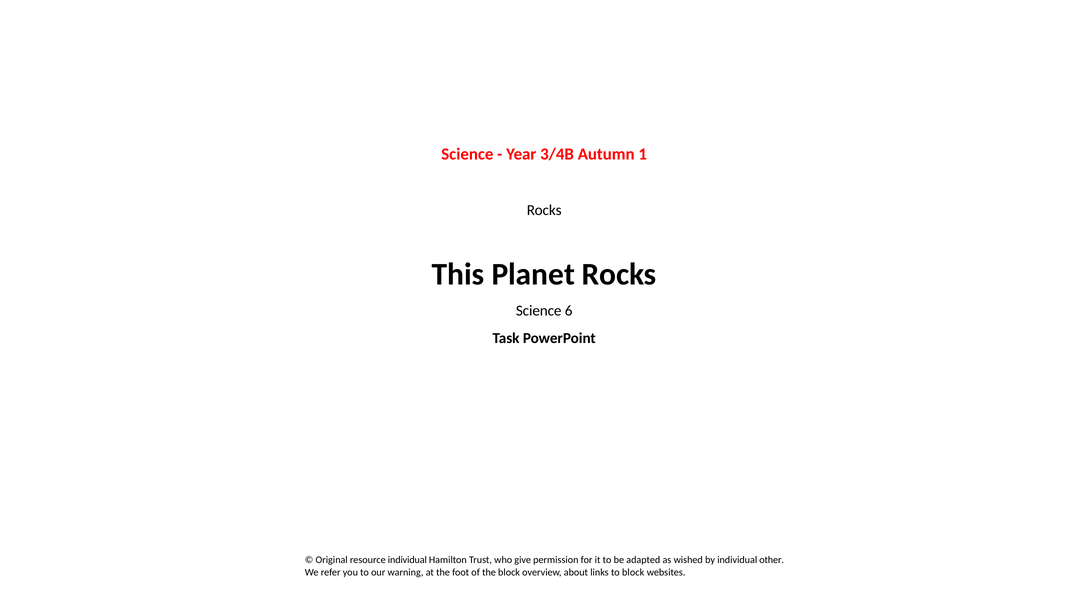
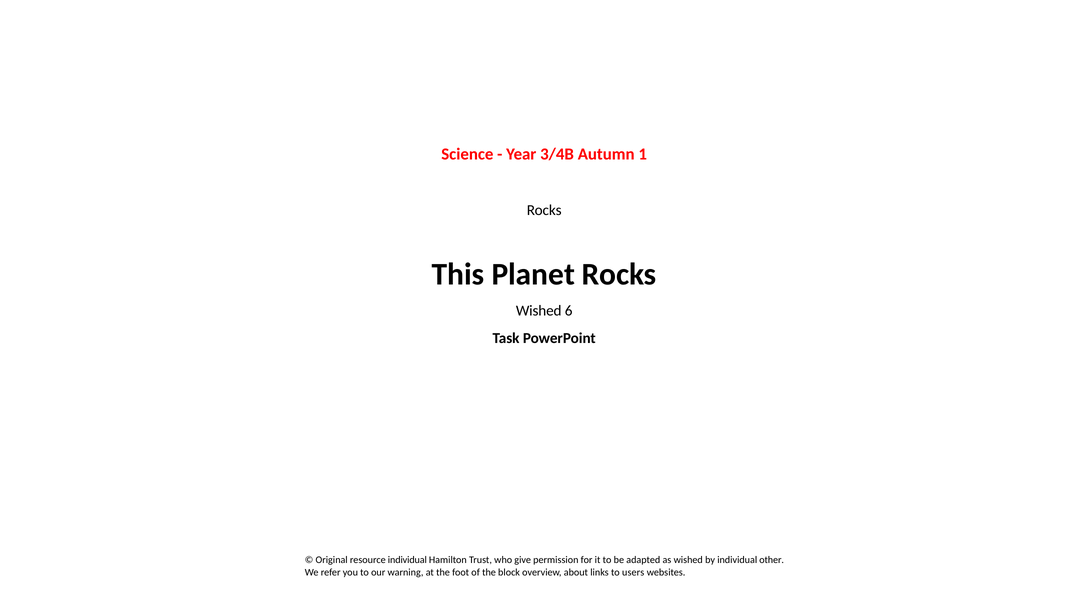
Science: Science -> Wished (539, 311)
to block: block -> users (633, 572)
